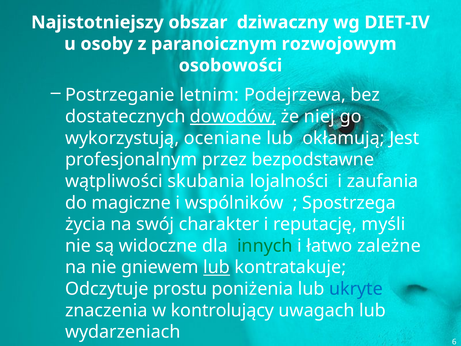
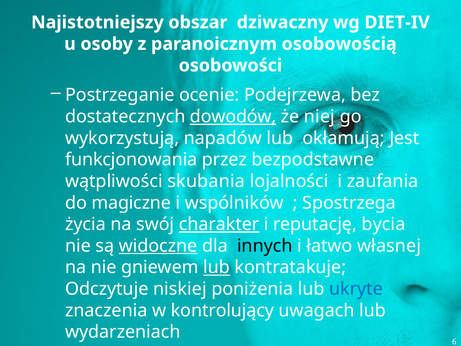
rozwojowym: rozwojowym -> osobowością (339, 44)
letnim: letnim -> ocenie (209, 95)
oceniane: oceniane -> napadów (223, 138)
profesjonalnym: profesjonalnym -> funkcjonowania (131, 160)
charakter underline: none -> present (219, 224)
myśli: myśli -> bycia (383, 224)
widoczne underline: none -> present (158, 246)
innych colour: green -> black (265, 246)
zależne: zależne -> własnej (389, 246)
prostu: prostu -> niskiej (180, 289)
